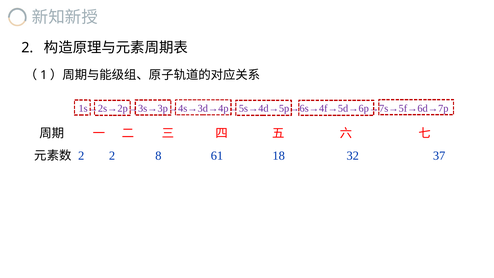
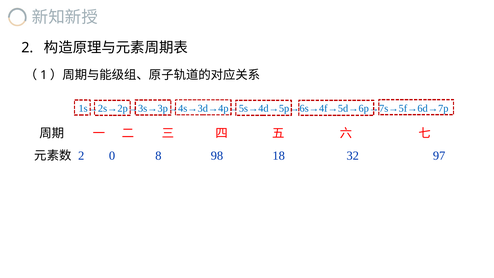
1s→2s→2p→3s→3p→4s→3d→4p→5s→4d→5p→6s→4f→5d→6p→7s→5f→6d→7p colour: purple -> blue (263, 108)
2 2: 2 -> 0 (112, 156)
61: 61 -> 98 (217, 156)
37: 37 -> 97 (439, 156)
